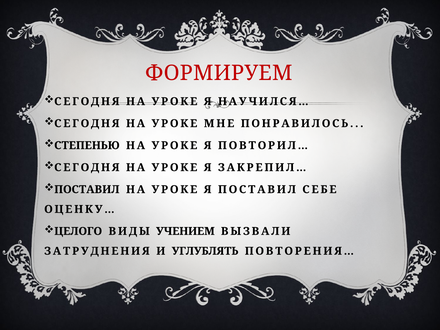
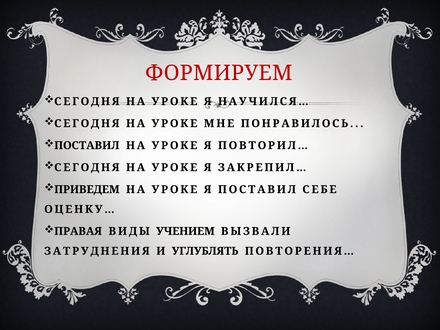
СТЕПЕНЬЮ: СТЕПЕНЬЮ -> ПОСТАВИЛ (87, 145)
ПОСТАВИЛ: ПОСТАВИЛ -> ПРИВЕДЕМ (87, 189)
ЦЕЛОГО: ЦЕЛОГО -> ПРАВАЯ (78, 231)
